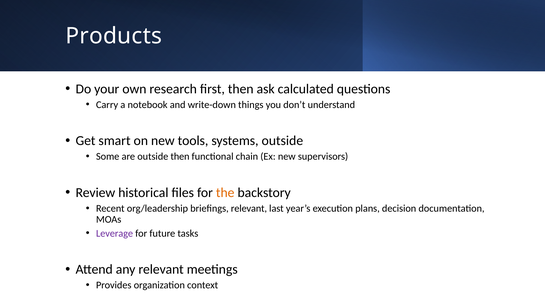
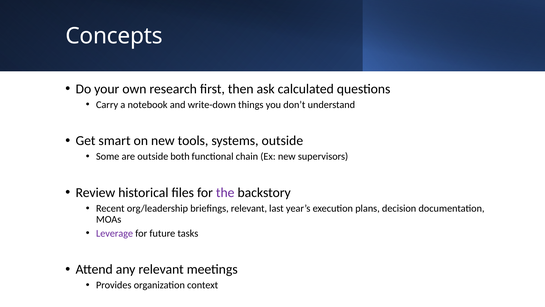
Products: Products -> Concepts (114, 36)
outside then: then -> both (180, 156)
the colour: orange -> purple (225, 192)
